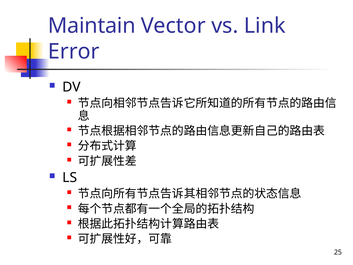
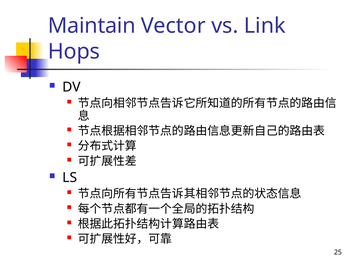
Error: Error -> Hops (74, 52)
